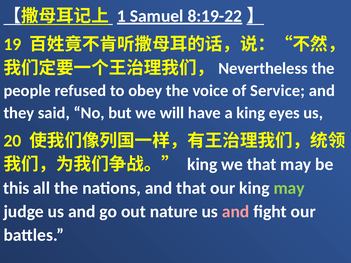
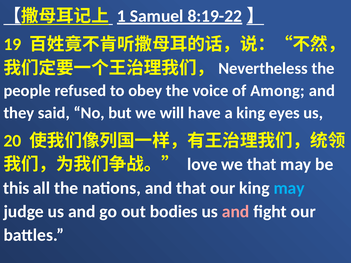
Service: Service -> Among (278, 91)
king: king -> love (202, 165)
may colour: light green -> light blue (289, 188)
nature: nature -> bodies (174, 212)
